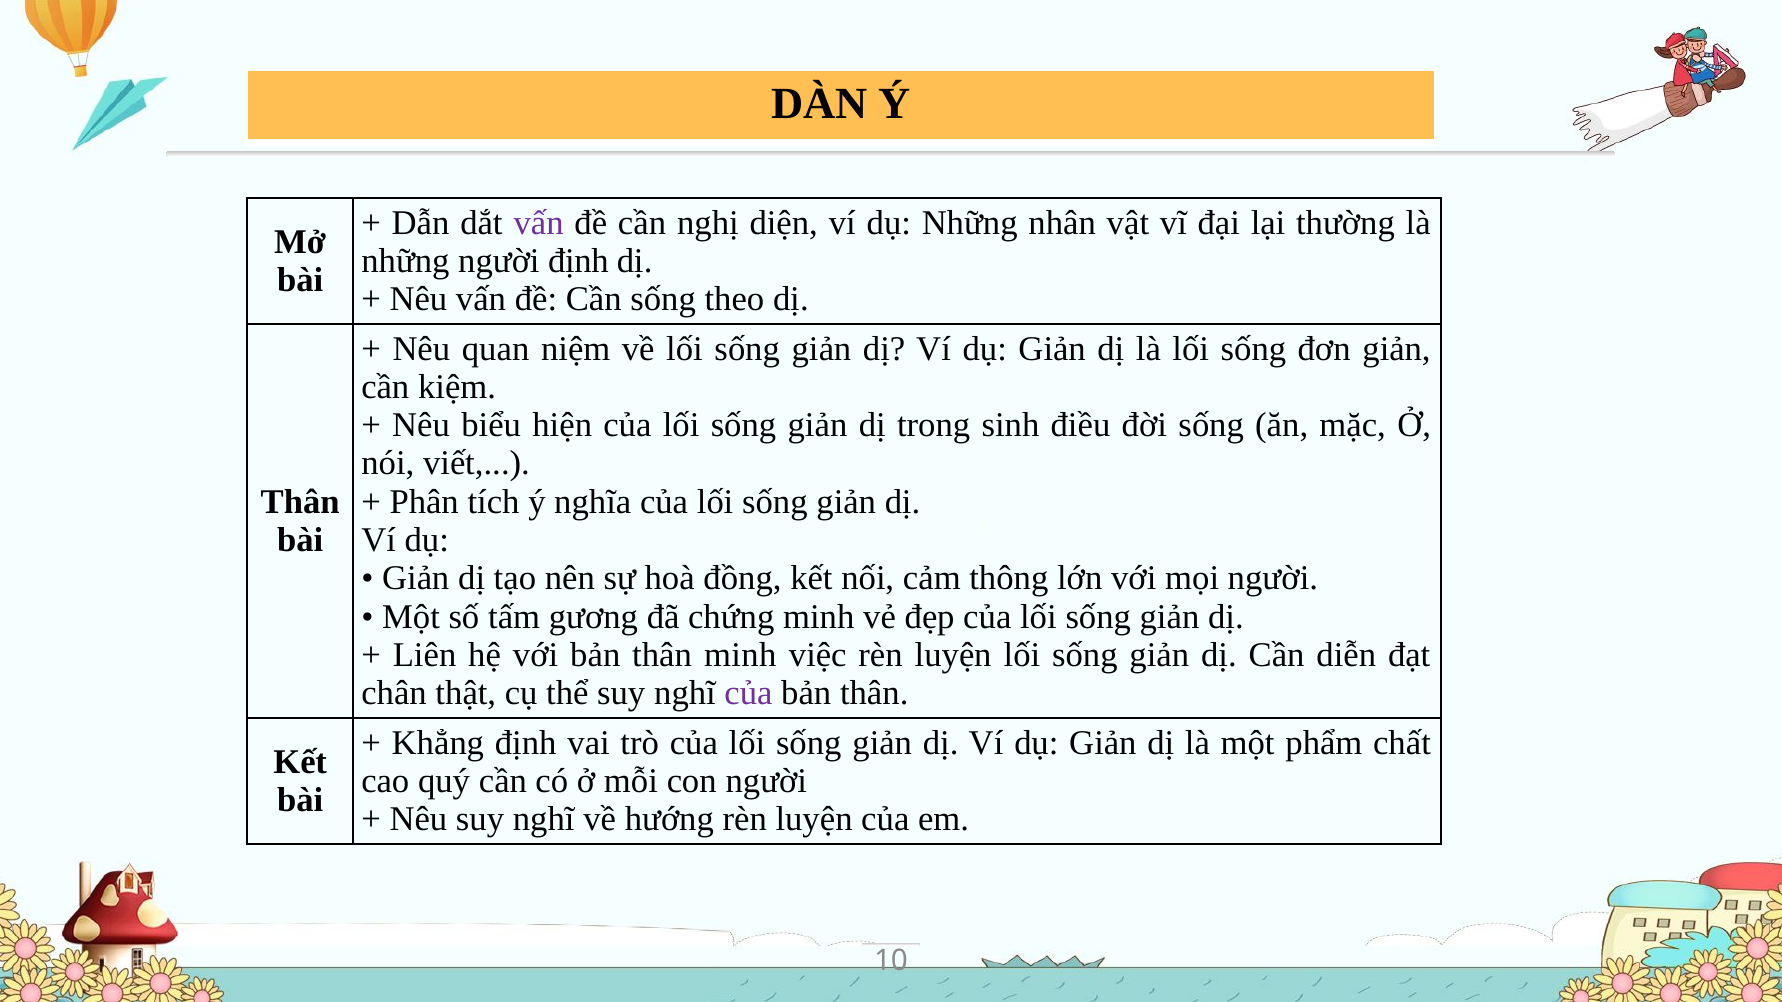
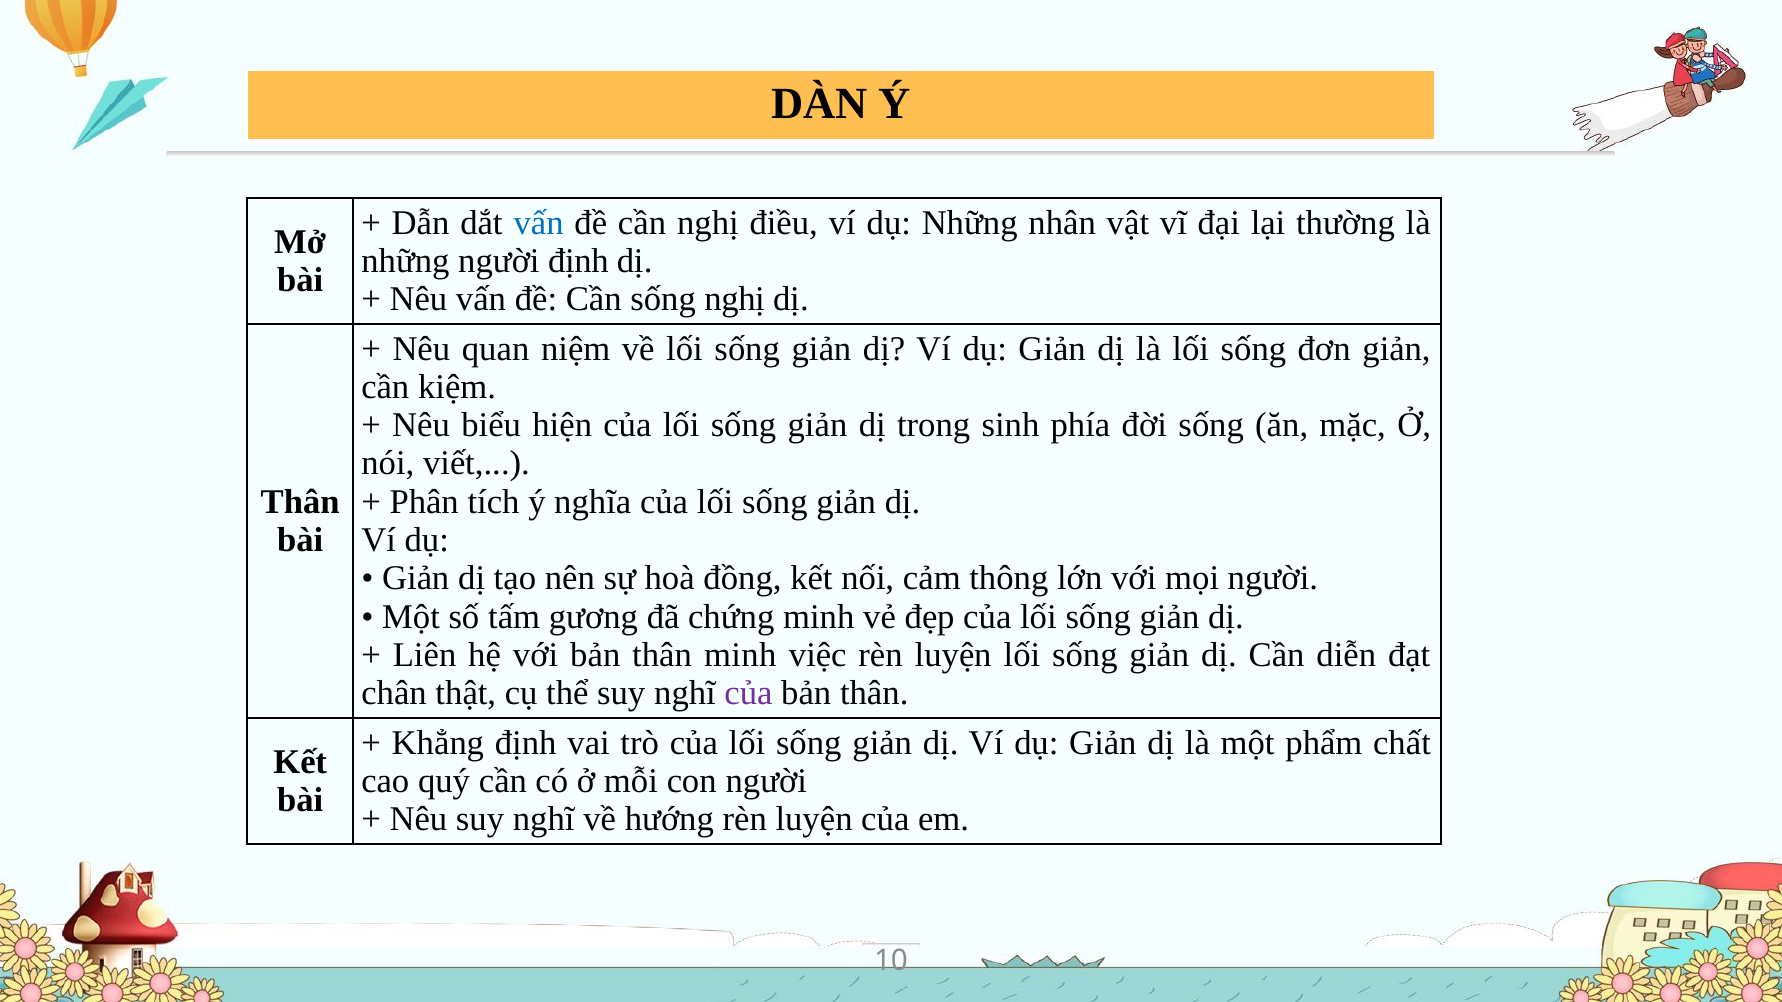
vấn colour: purple -> blue (539, 223)
diện: diện -> điều (784, 223)
sống theo: theo -> nghị (735, 300)
điều: điều -> phía (1080, 425)
